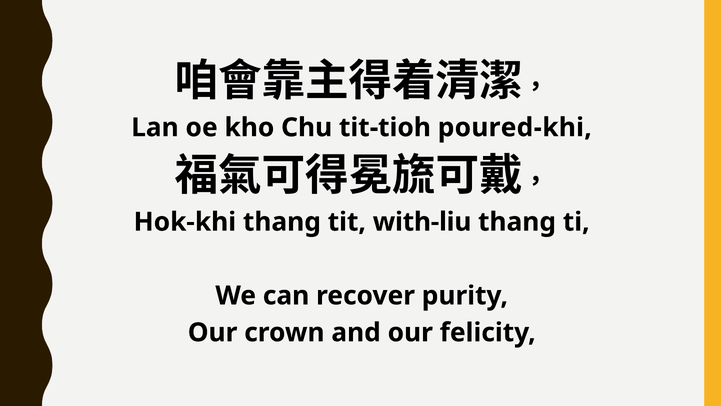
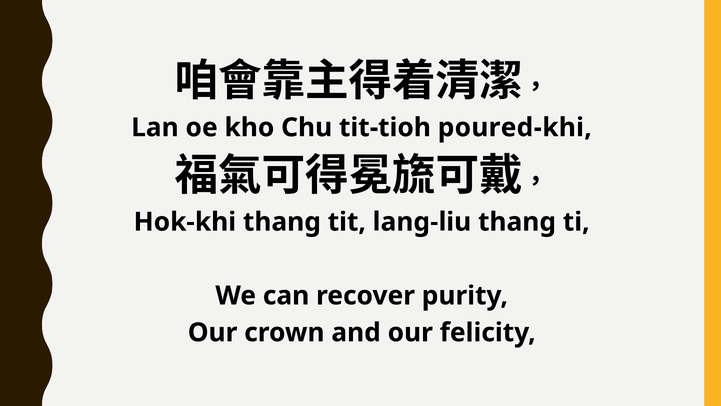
with-liu: with-liu -> lang-liu (422, 222)
